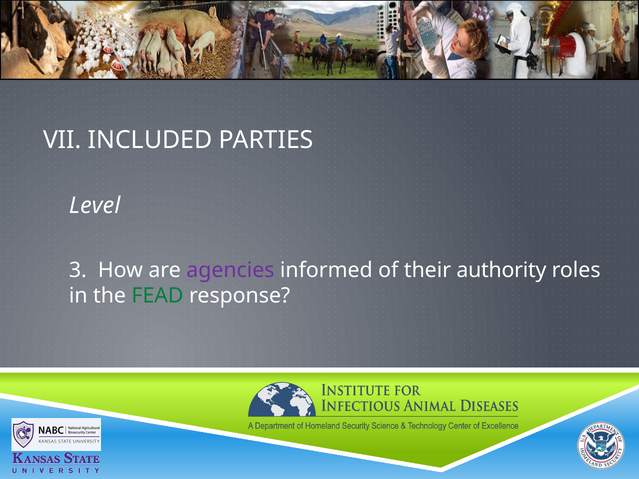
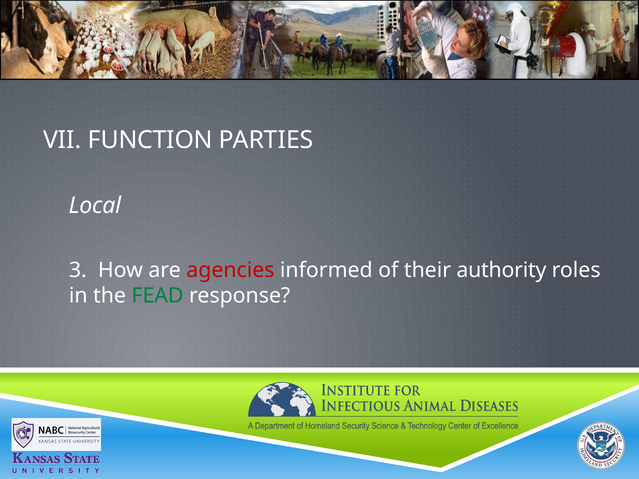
INCLUDED: INCLUDED -> FUNCTION (150, 140)
Level: Level -> Local (95, 206)
agencies colour: purple -> red (230, 270)
